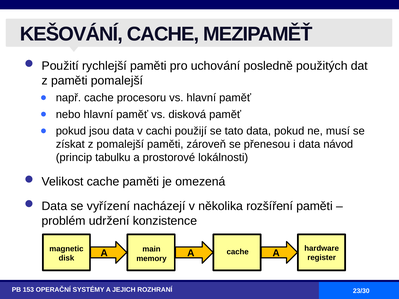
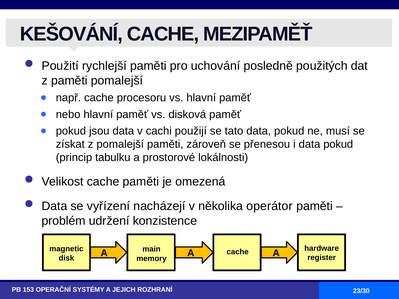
i data návod: návod -> pokud (338, 144)
rozšíření: rozšíření -> operátor (270, 206)
